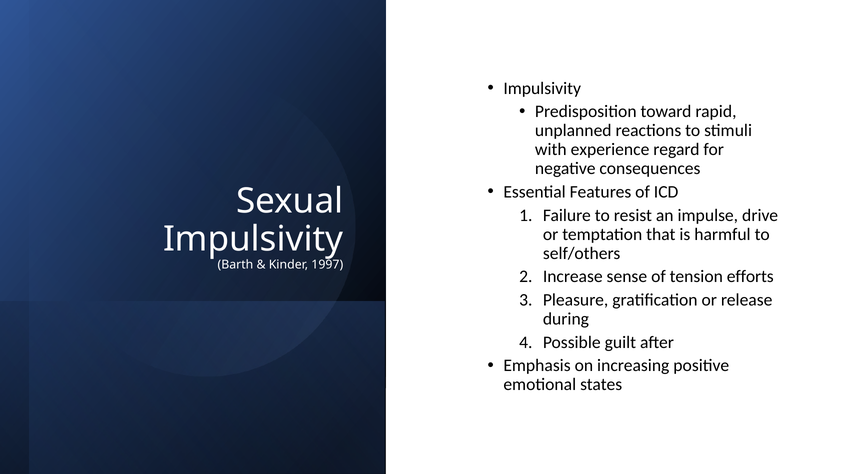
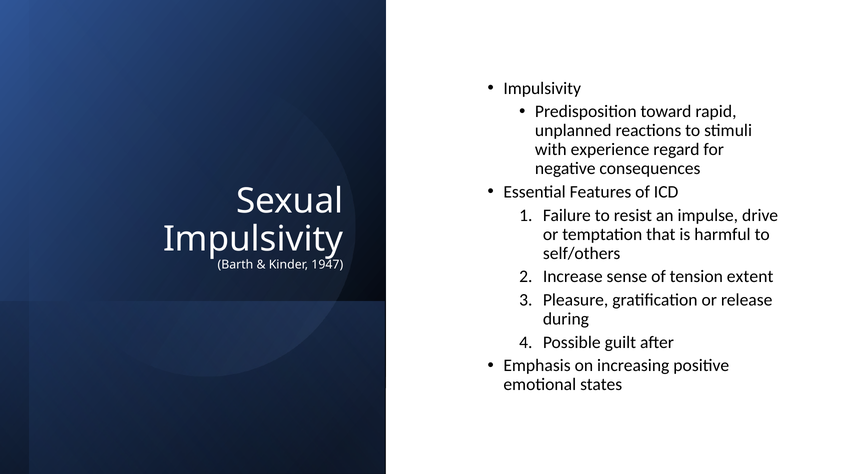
1997: 1997 -> 1947 (327, 265)
efforts: efforts -> extent (750, 277)
